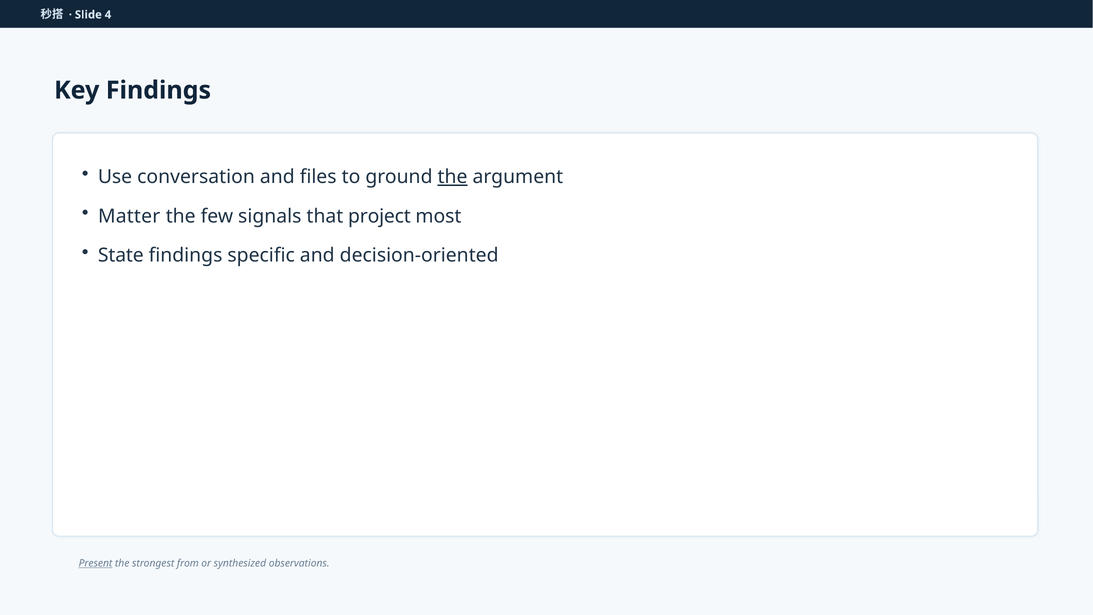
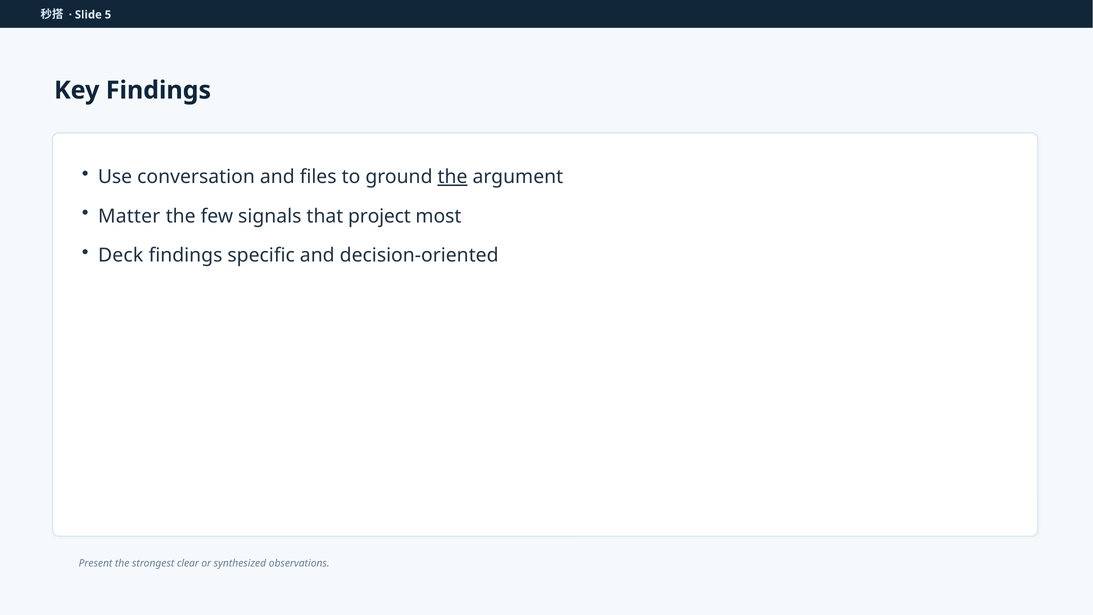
4: 4 -> 5 (108, 15)
State: State -> Deck (121, 255)
Present underline: present -> none (95, 563)
from: from -> clear (188, 563)
